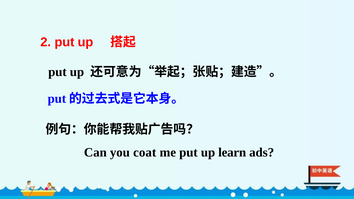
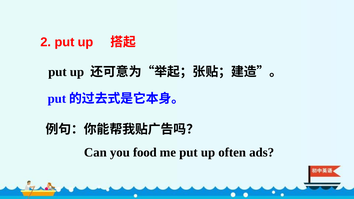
coat: coat -> food (145, 153)
learn: learn -> often (232, 153)
